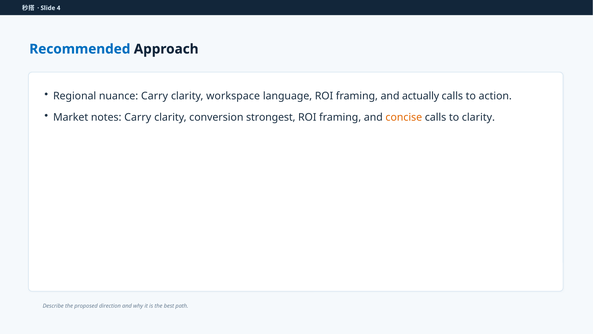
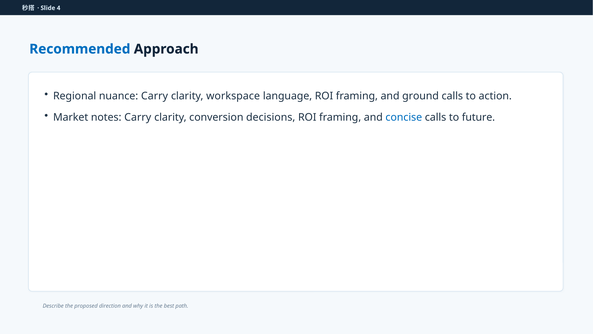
actually: actually -> ground (421, 96)
strongest: strongest -> decisions (271, 117)
concise colour: orange -> blue (404, 117)
to clarity: clarity -> future (478, 117)
